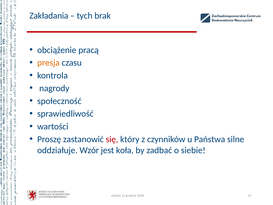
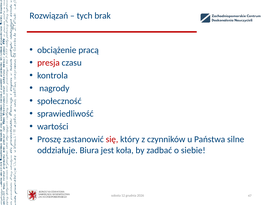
Zakładania: Zakładania -> Rozwiązań (49, 16)
presja colour: orange -> red (48, 63)
Wzór: Wzór -> Biura (89, 150)
